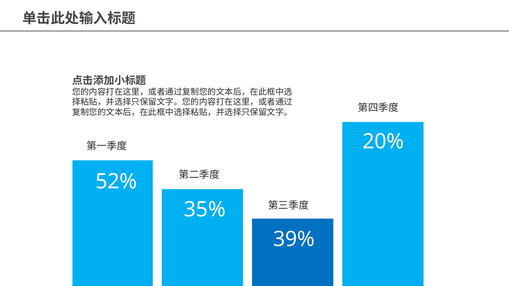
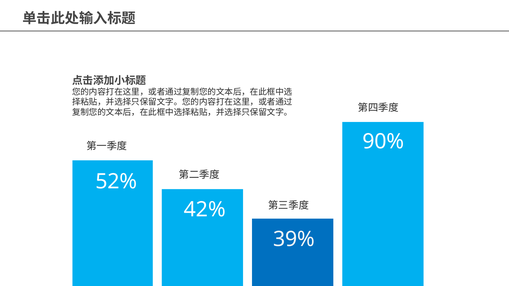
20%: 20% -> 90% (383, 142)
35%: 35% -> 42% (205, 210)
